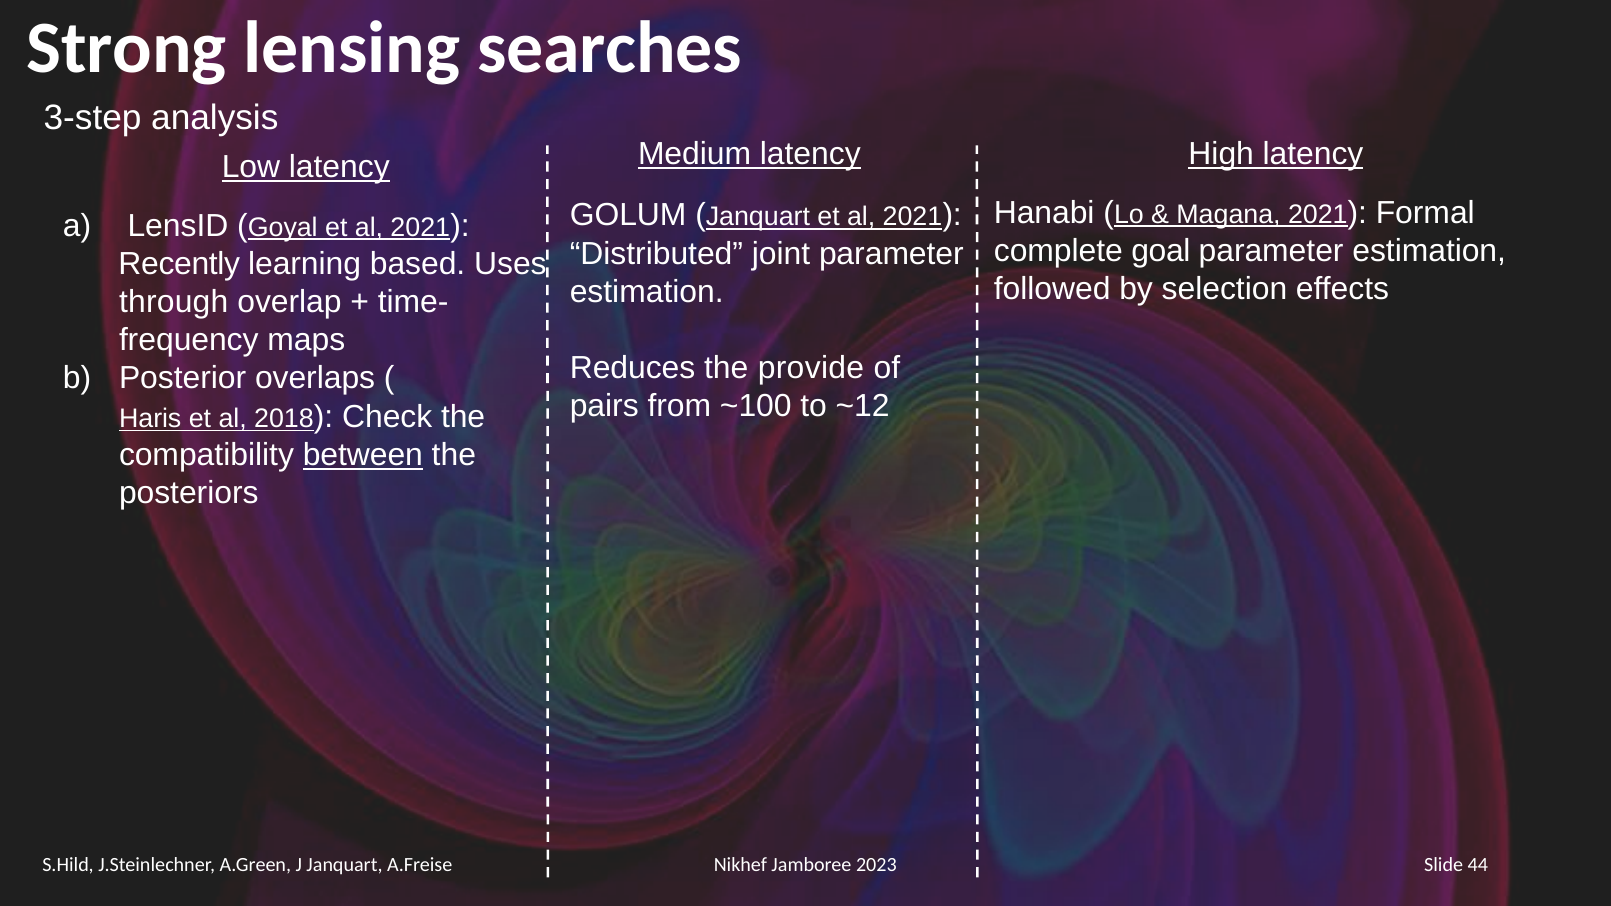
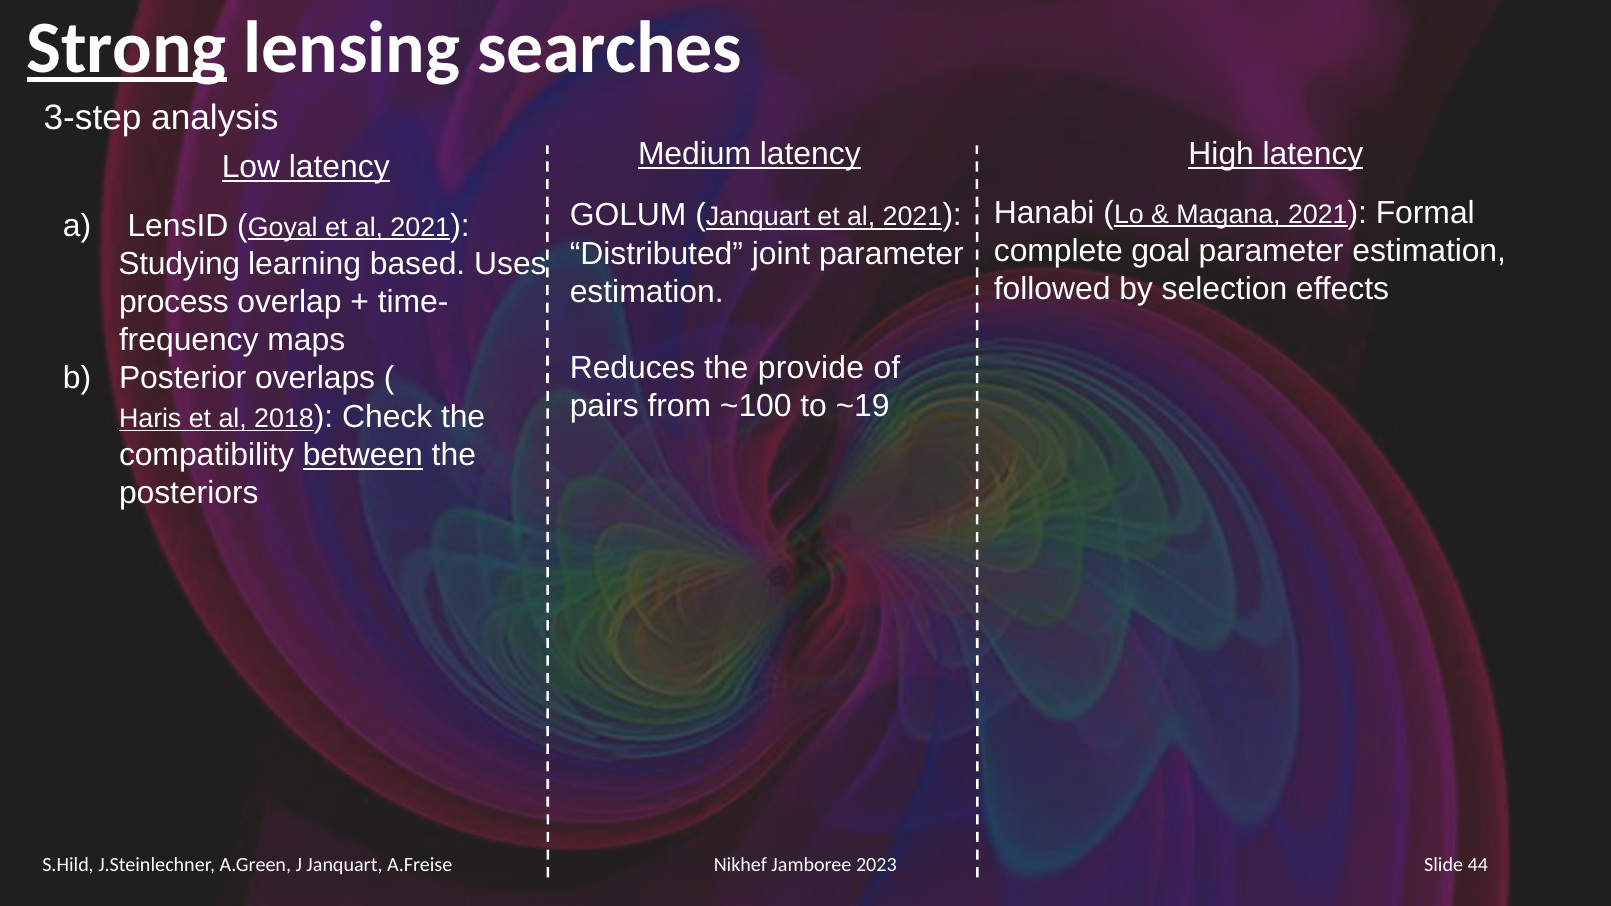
Strong underline: none -> present (127, 48)
Recently: Recently -> Studying (179, 264)
through: through -> process (174, 302)
~12: ~12 -> ~19 (863, 407)
